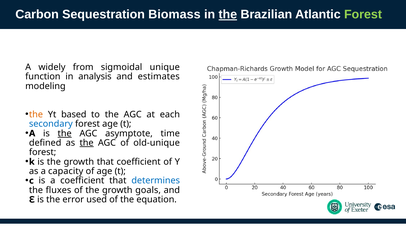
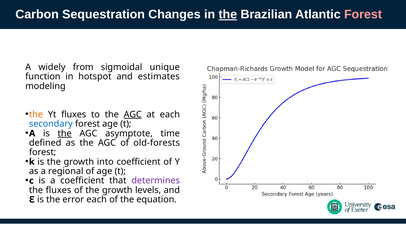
Biomass: Biomass -> Changes (174, 15)
Forest colour: light green -> pink (363, 15)
analysis: analysis -> hotspot (95, 77)
Yt based: based -> fluxes (74, 115)
AGC underline: none -> present (133, 115)
the underline: present -> none (87, 143)
old-unique: old-unique -> old-forests (157, 143)
growth that: that -> into (105, 162)
capacity: capacity -> regional (66, 171)
determines colour: blue -> purple (156, 181)
goals: goals -> levels (148, 190)
error used: used -> each (97, 200)
